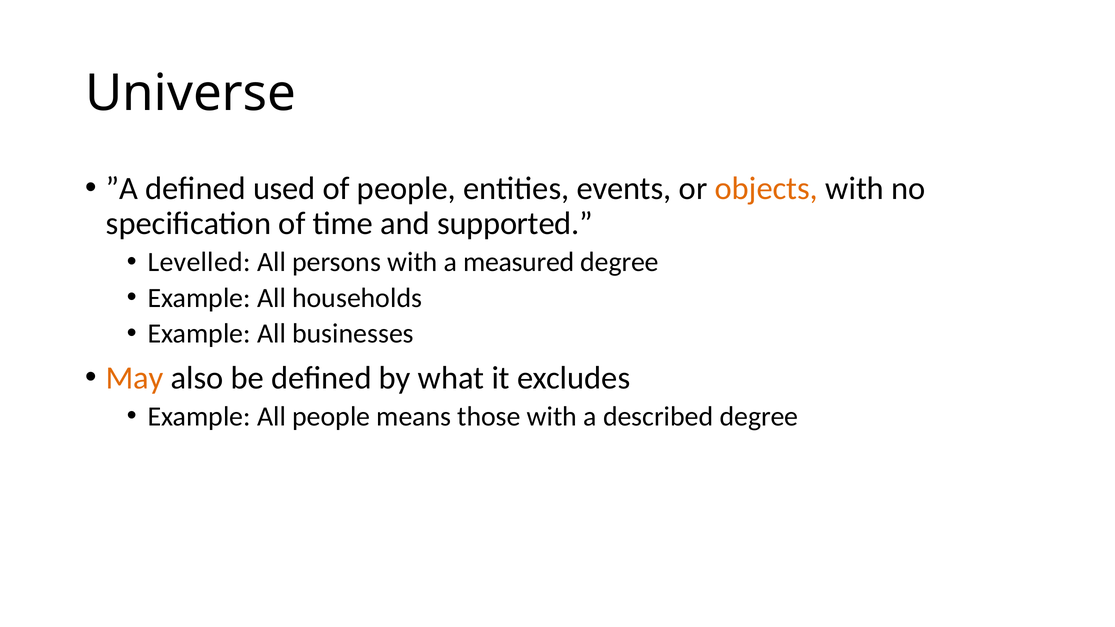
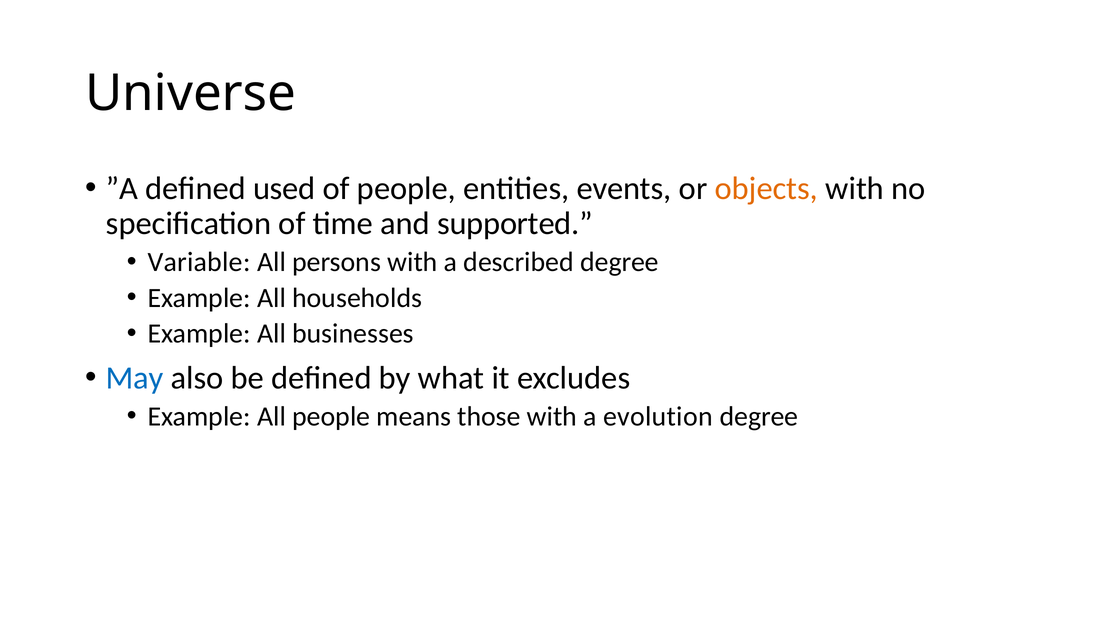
Levelled: Levelled -> Variable (199, 262)
measured: measured -> described (519, 262)
May colour: orange -> blue (135, 378)
described: described -> evolution (658, 416)
